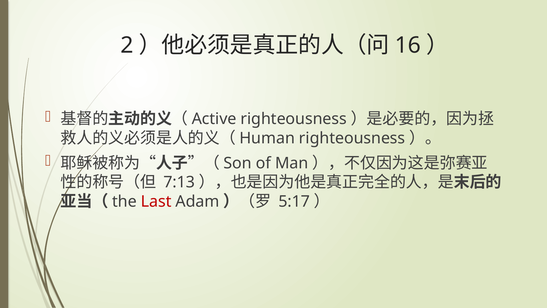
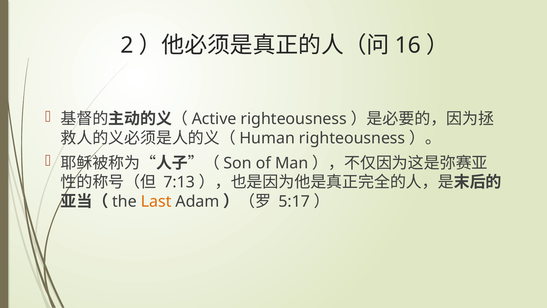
Last colour: red -> orange (156, 201)
